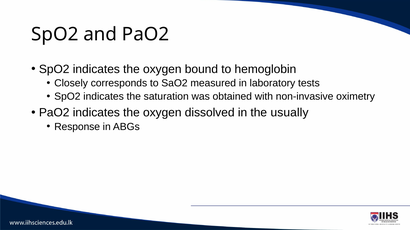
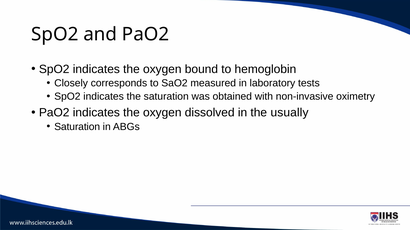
Response: Response -> Saturation (77, 127)
